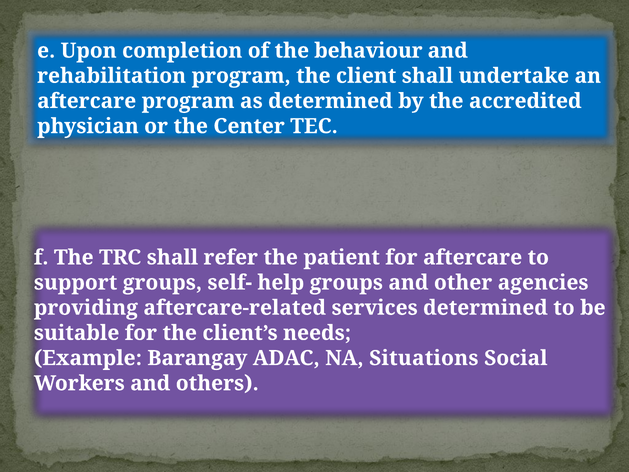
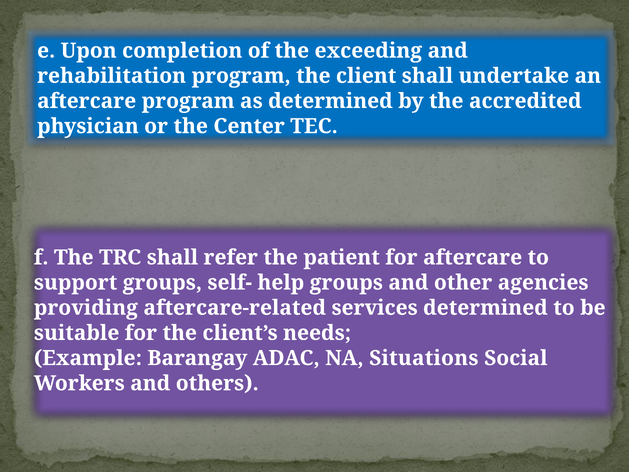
behaviour: behaviour -> exceeding (368, 51)
